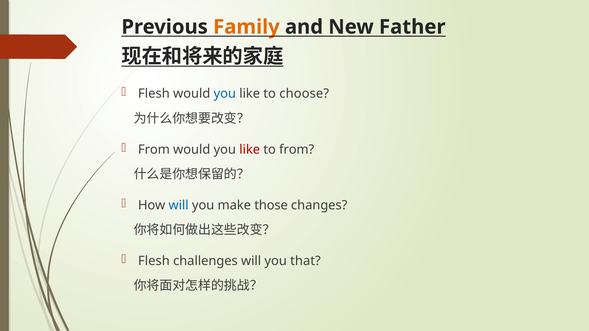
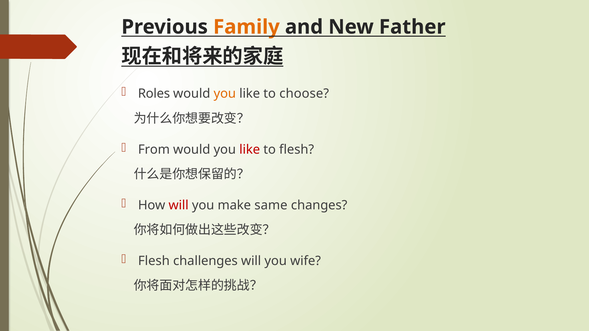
Flesh: Flesh -> Roles (154, 94)
you colour: blue -> orange (225, 94)
to from: from -> flesh (297, 150)
will colour: blue -> red (179, 205)
those: those -> same (271, 205)
that: that -> wife (306, 261)
